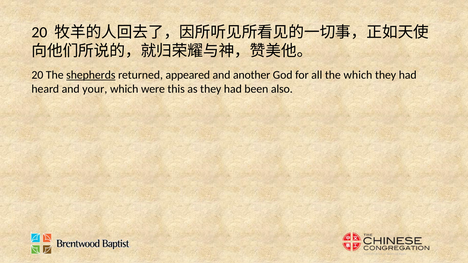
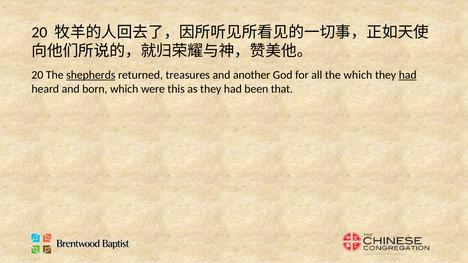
appeared: appeared -> treasures (188, 75)
had underline: none -> present (408, 75)
your: your -> born (95, 89)
also: also -> that (282, 89)
